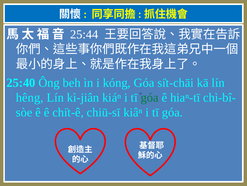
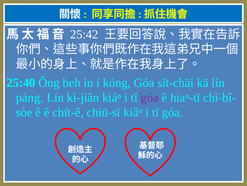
25:44: 25:44 -> 25:42 (84, 34)
hêng: hêng -> pàng (30, 97)
góa colour: green -> purple (150, 97)
